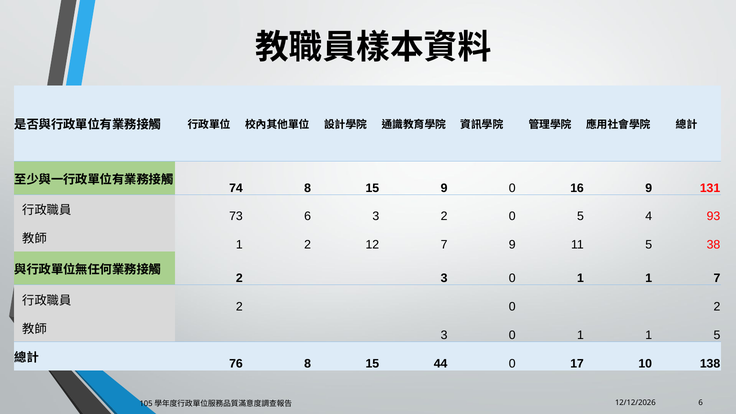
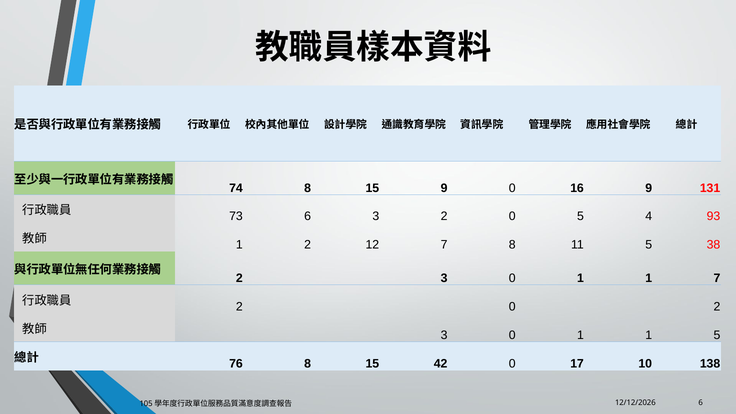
7 9: 9 -> 8 (512, 245)
44: 44 -> 42 (441, 364)
